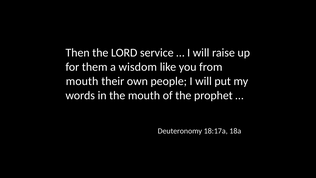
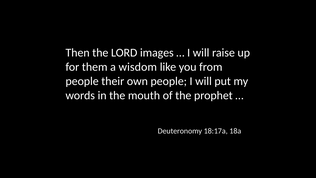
service: service -> images (157, 53)
mouth: mouth -> people (82, 81)
